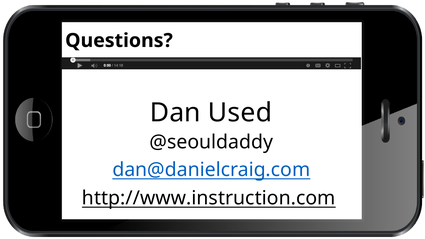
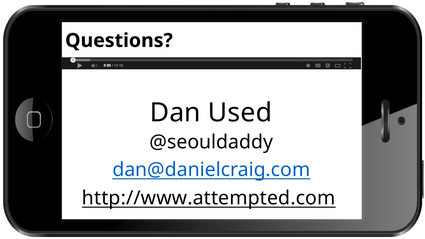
http://www.instruction.com: http://www.instruction.com -> http://www.attempted.com (209, 198)
